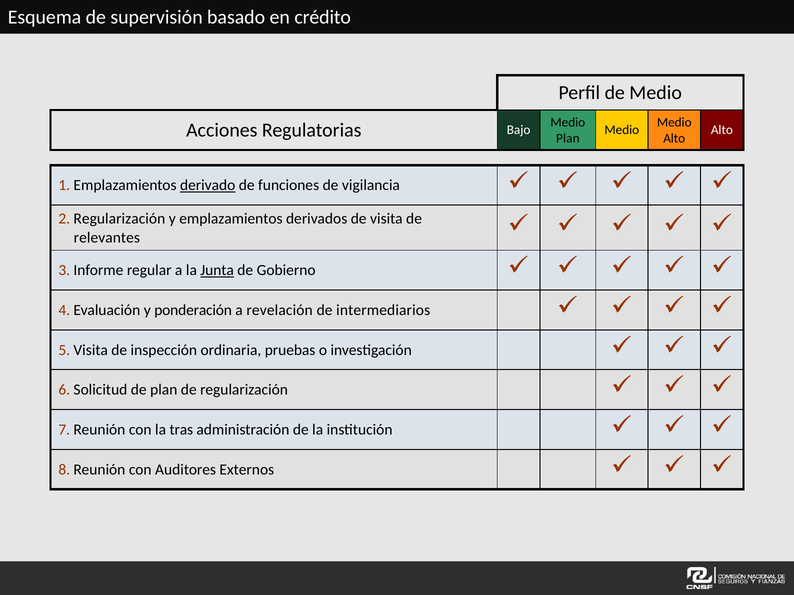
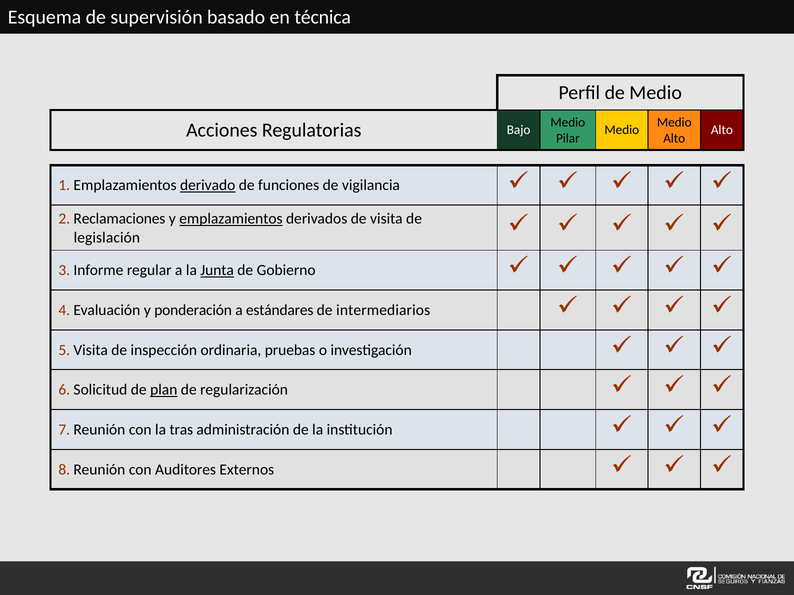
crédito: crédito -> técnica (323, 17)
Plan: Plan -> Pilar (568, 138)
2 Regularización: Regularización -> Reclamaciones (119, 219)
emplazamientos underline: none -> present (231, 219)
relevantes: relevantes -> legislación (107, 238)
revelación: revelación -> estándares (280, 310)
plan underline: none -> present (164, 390)
